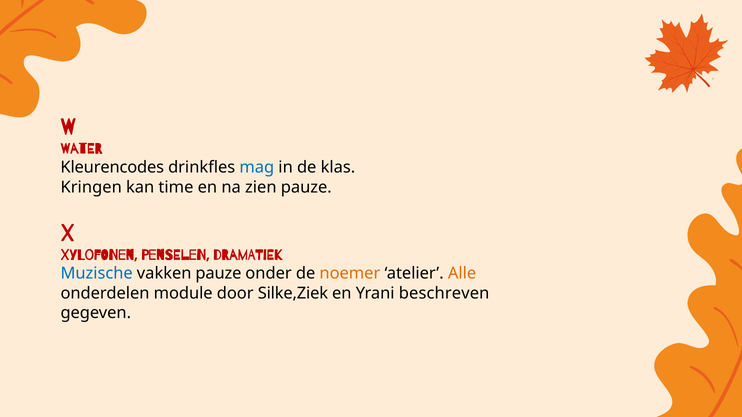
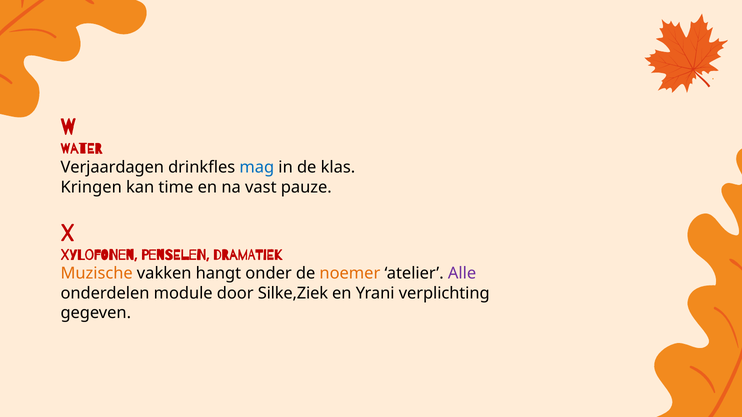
Kleurencodes: Kleurencodes -> Verjaardagen (112, 167)
zien: zien -> vast (261, 187)
Muzische colour: blue -> orange (97, 274)
vakken pauze: pauze -> hangt (218, 274)
Alle colour: orange -> purple (462, 274)
beschreven: beschreven -> verplichting (444, 294)
